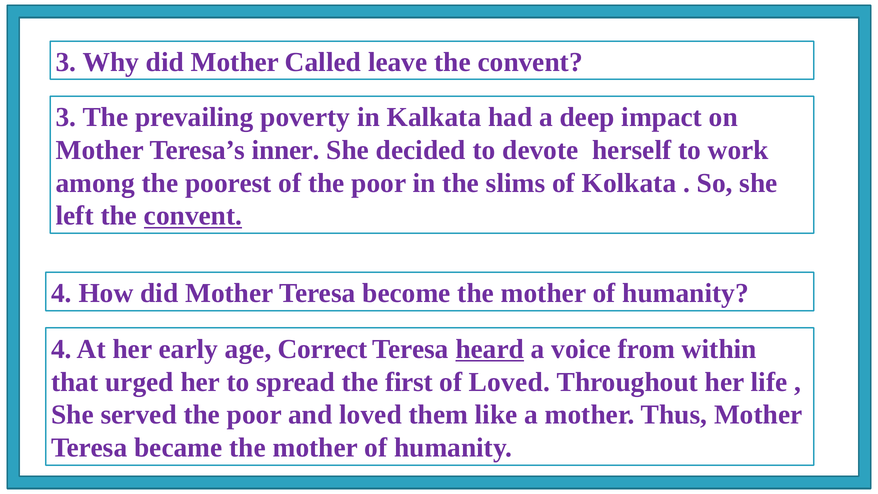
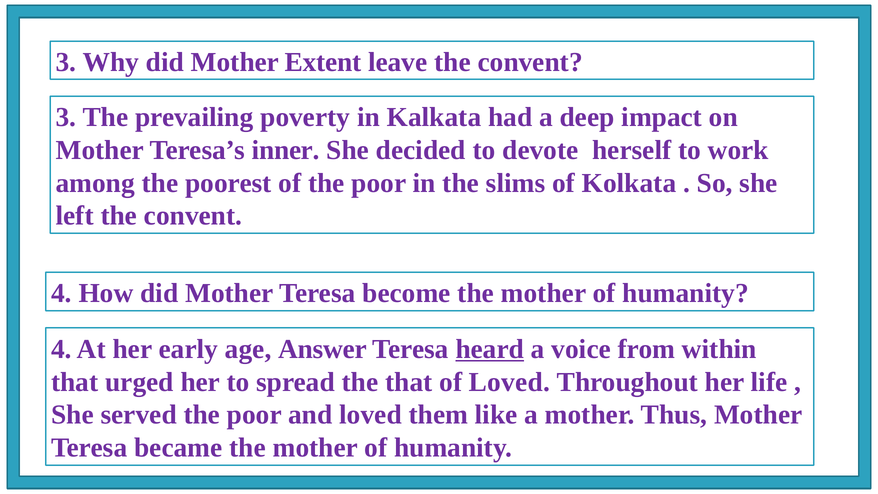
Called: Called -> Extent (323, 62)
convent underline: present -> none (193, 216)
Correct: Correct -> Answer (323, 349)
the first: first -> that (409, 382)
